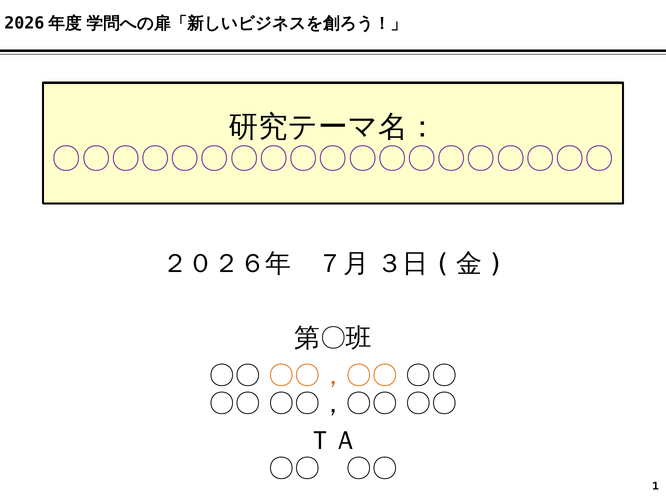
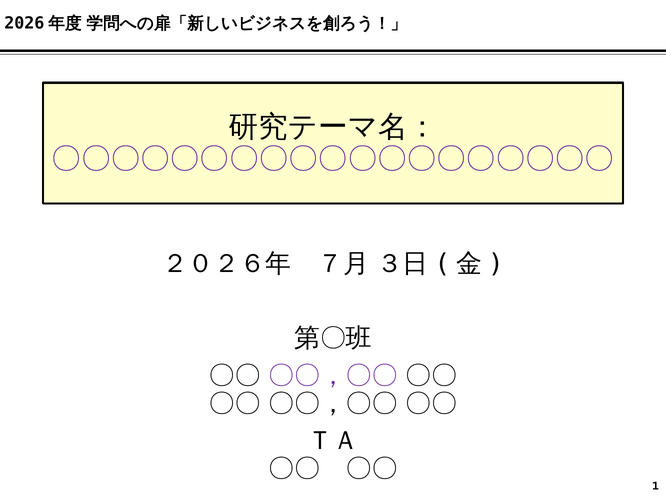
〇〇，〇〇 colour: orange -> purple (333, 375)
